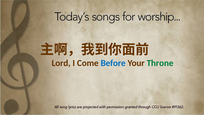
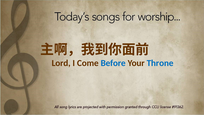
Throne colour: green -> blue (160, 63)
